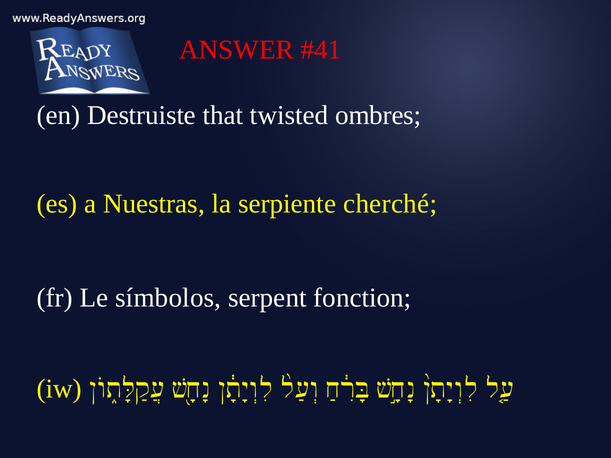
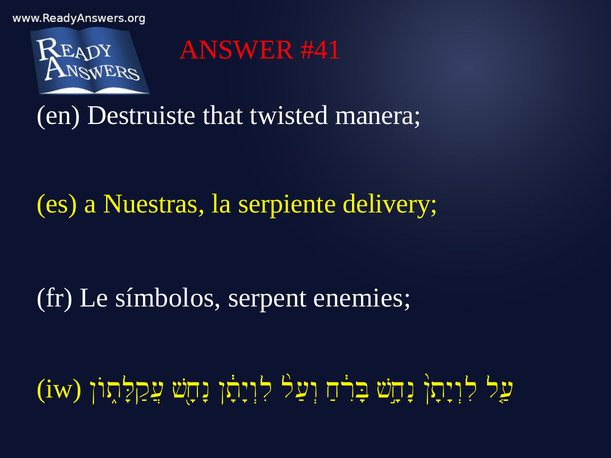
ombres: ombres -> manera (378, 115)
cherché: cherché -> delivery (390, 204)
fonction: fonction -> enemies (362, 298)
